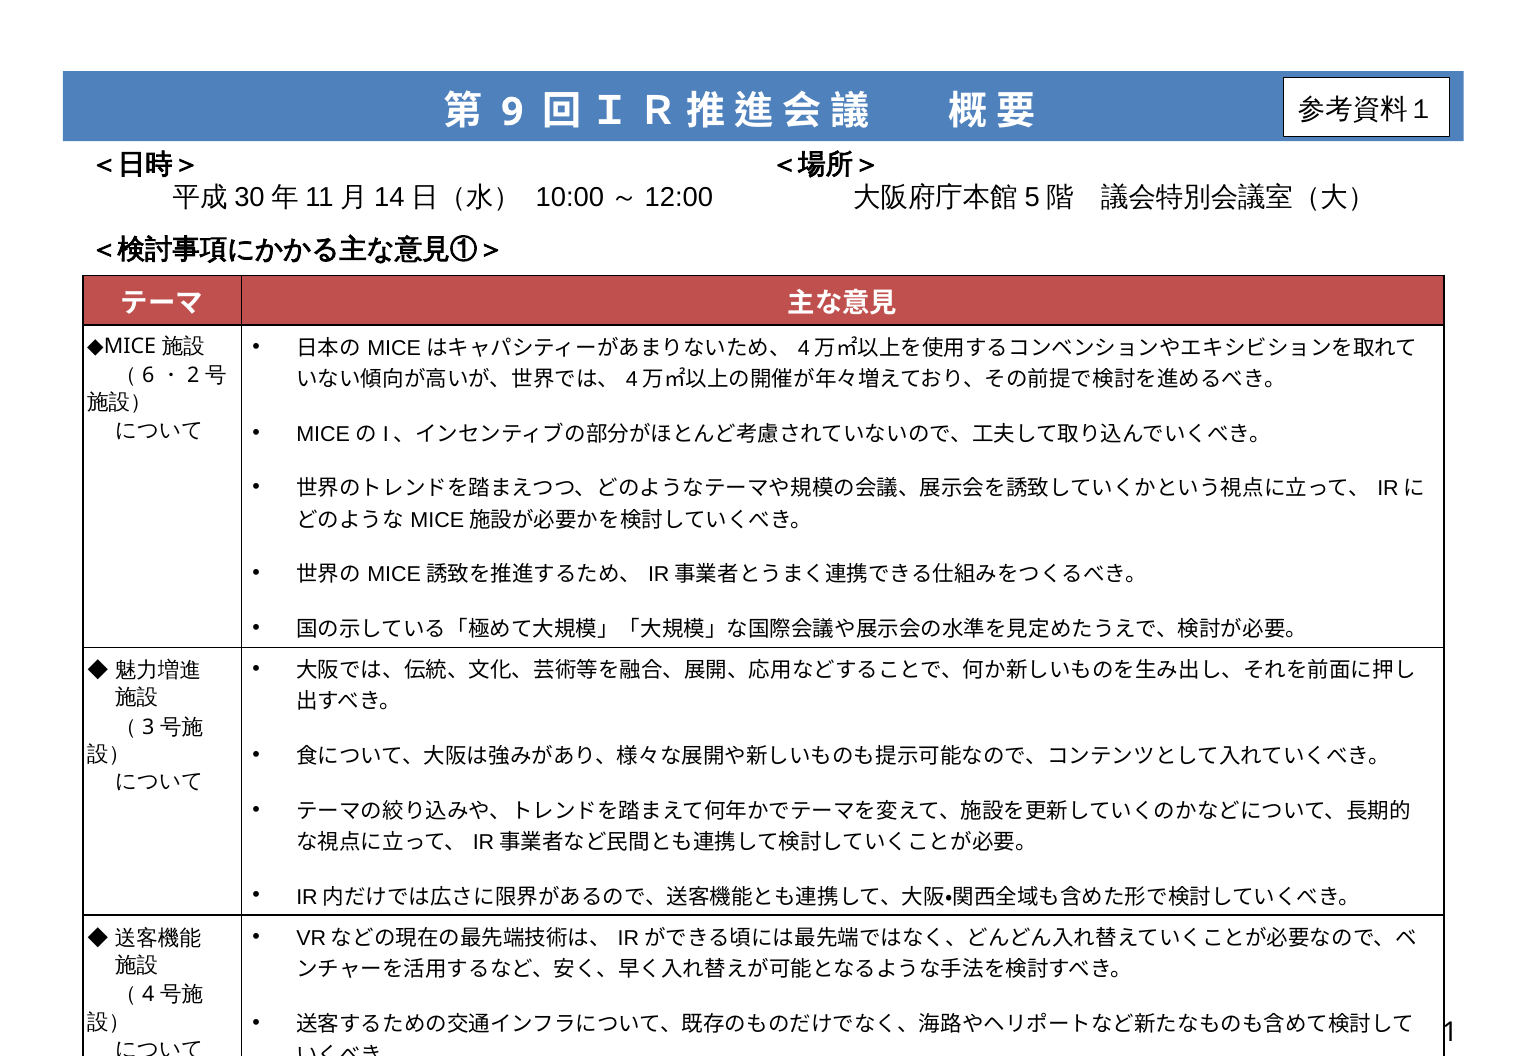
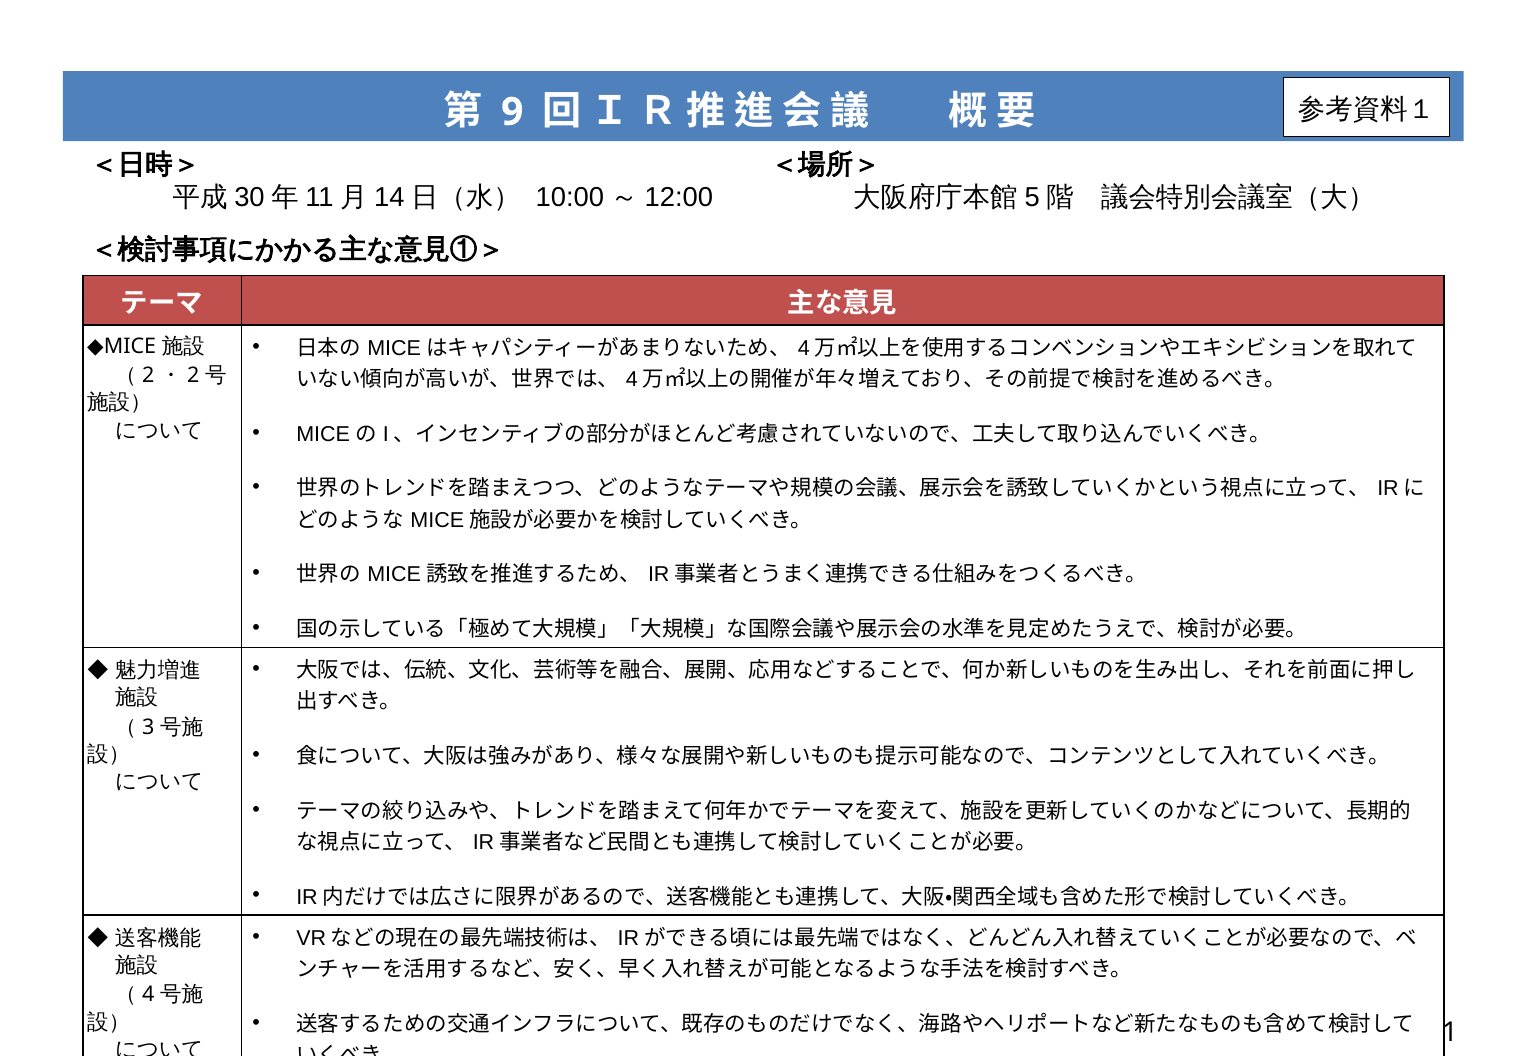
6: 6 -> 2 (148, 375)
